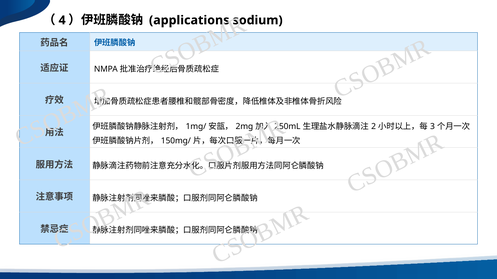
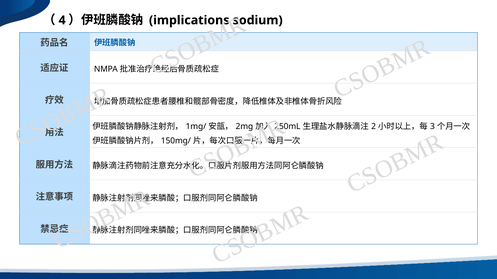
applications: applications -> implications (189, 20)
